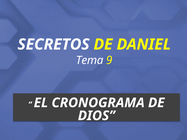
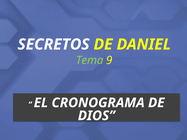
Tema colour: white -> light green (90, 60)
